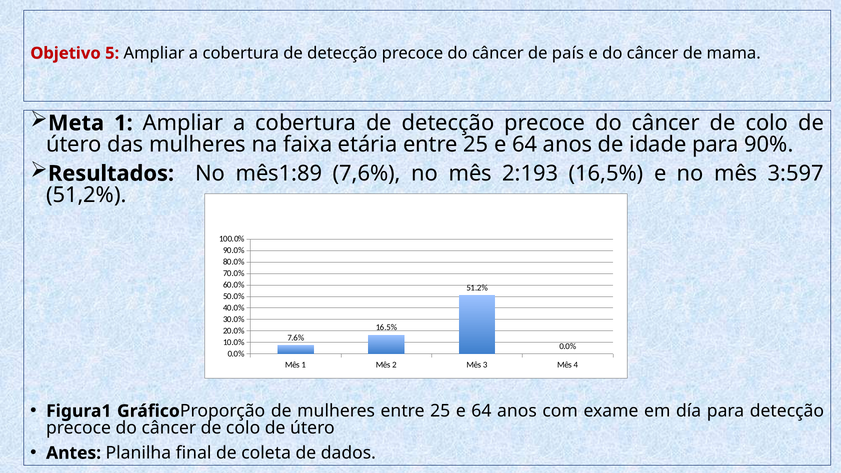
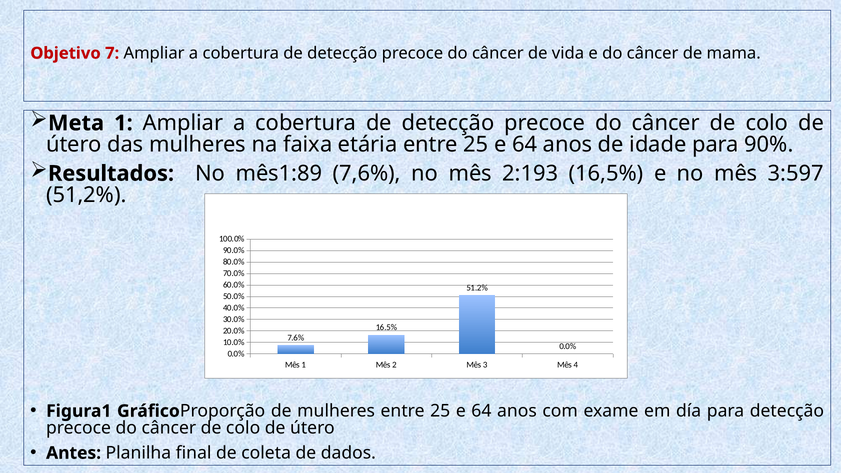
5: 5 -> 7 (112, 53)
país: país -> vida (568, 53)
